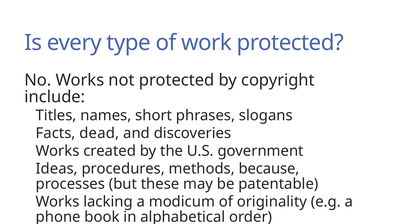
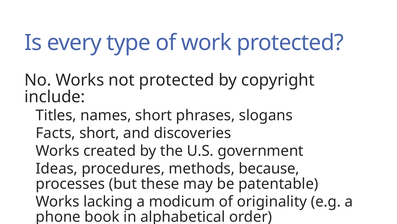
Facts dead: dead -> short (99, 133)
